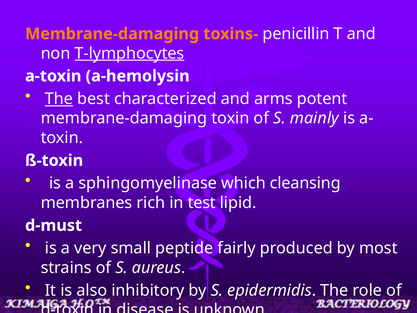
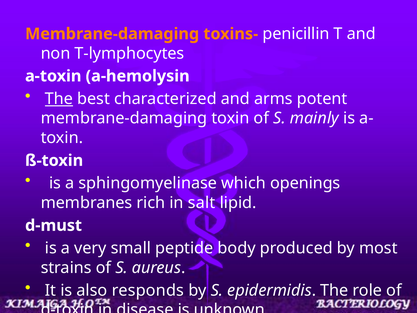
T-lymphocytes underline: present -> none (130, 53)
cleansing: cleansing -> openings (305, 183)
test: test -> salt (202, 203)
fairly: fairly -> body (237, 248)
inhibitory: inhibitory -> responds (148, 290)
